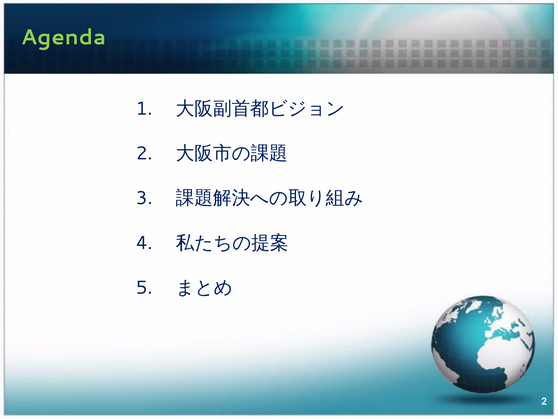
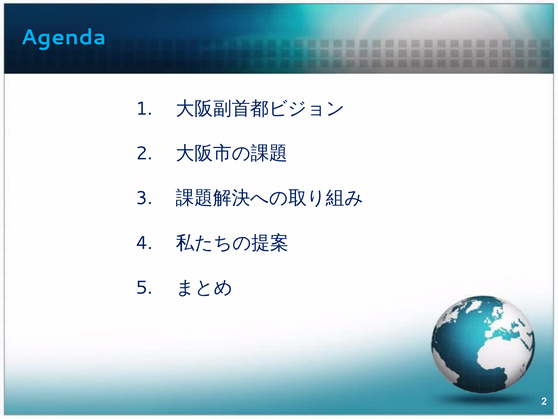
Agenda colour: light green -> light blue (64, 37)
